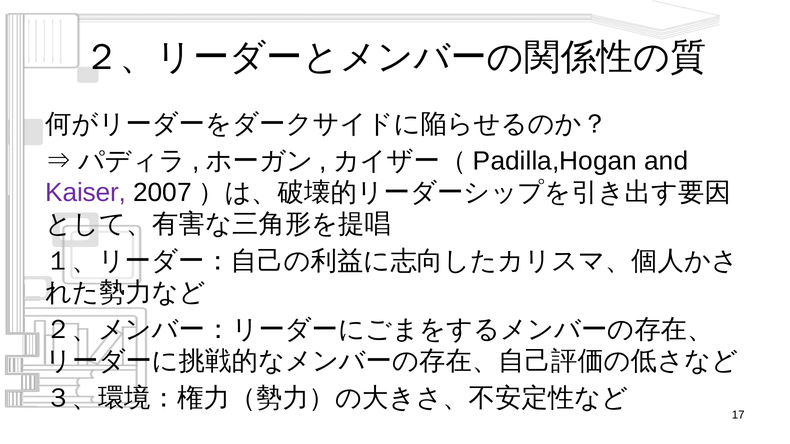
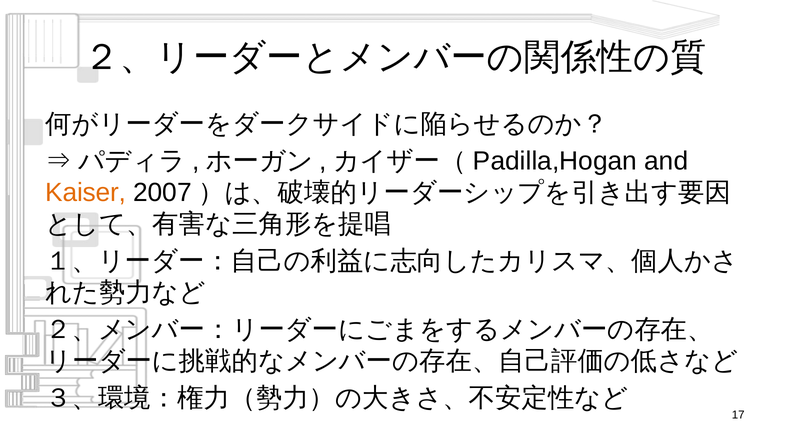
Kaiser colour: purple -> orange (86, 193)
